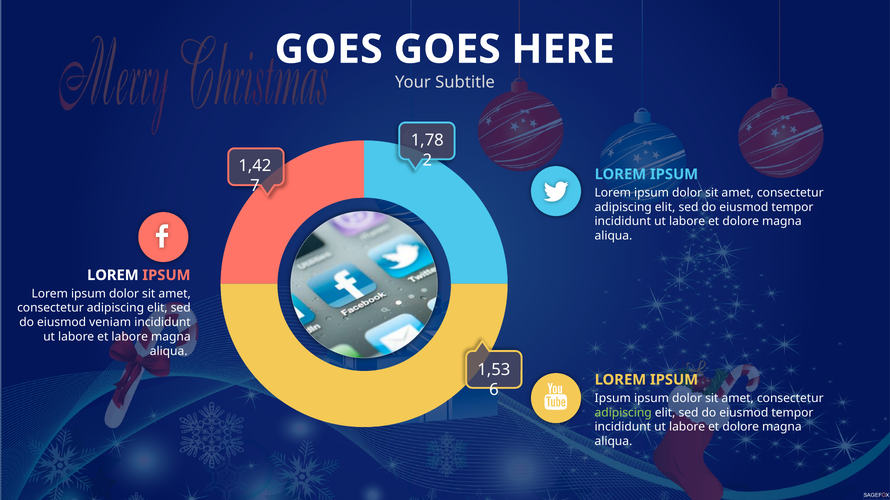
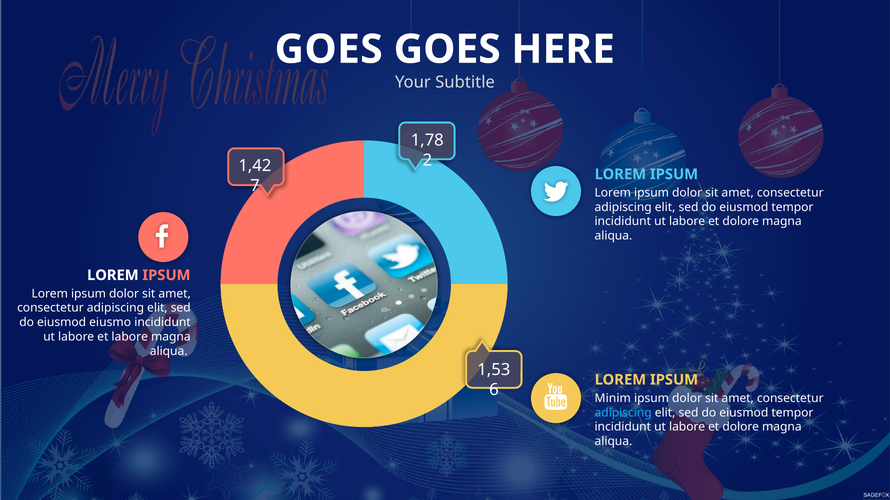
veniam: veniam -> eiusmo (110, 323)
Ipsum: Ipsum -> Minim (613, 399)
adipiscing colour: light green -> light blue (623, 413)
